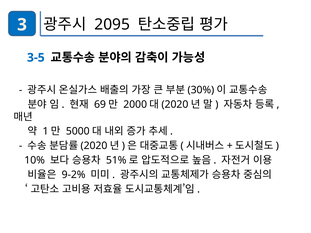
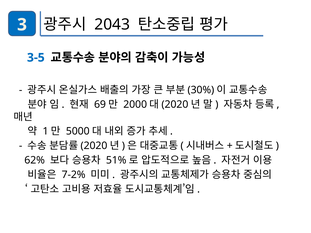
2095: 2095 -> 2043 (112, 25)
10%: 10% -> 62% (35, 160)
9-2%: 9-2% -> 7-2% (74, 175)
